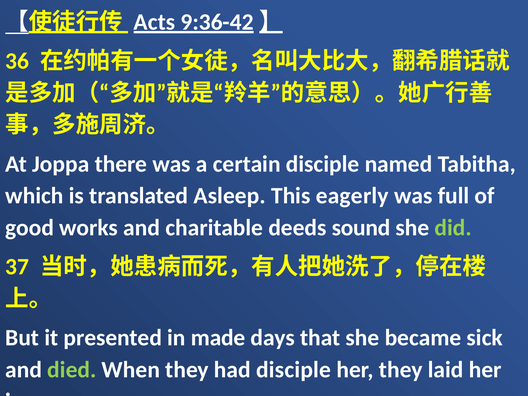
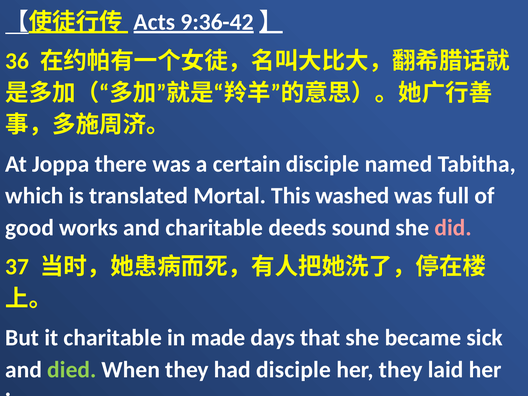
Asleep: Asleep -> Mortal (230, 196)
eagerly: eagerly -> washed (352, 196)
did colour: light green -> pink (453, 228)
it presented: presented -> charitable (113, 338)
